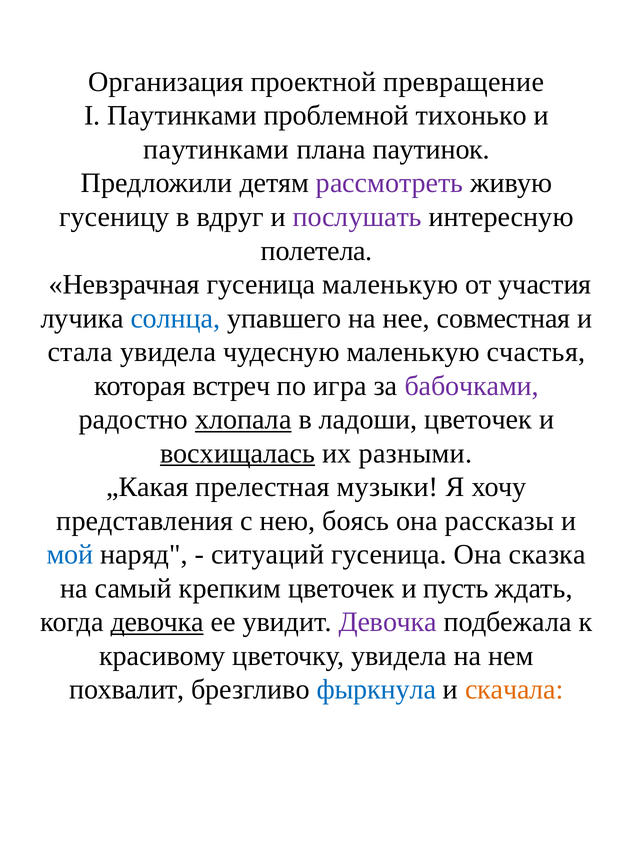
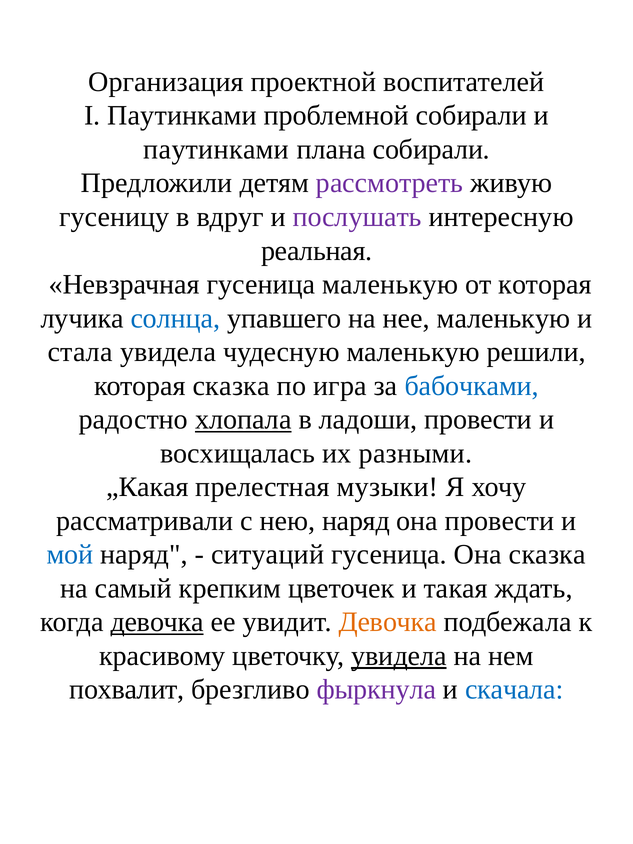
превращение: превращение -> воспитателей (464, 82)
проблемной тихонько: тихонько -> собирали (471, 116)
плана паутинок: паутинок -> собирали (431, 149)
полетела: полетела -> реальная (317, 251)
от участия: участия -> которая (545, 284)
нее совместная: совместная -> маленькую (504, 318)
счастья: счастья -> решили (536, 352)
которая встреч: встреч -> сказка (231, 386)
бабочками colour: purple -> blue (472, 386)
ладоши цветочек: цветочек -> провести (478, 420)
восхищалась underline: present -> none (238, 453)
представления: представления -> рассматривали (145, 521)
нею боясь: боясь -> наряд (356, 521)
она рассказы: рассказы -> провести (500, 521)
пусть: пусть -> такая (456, 588)
Девочка colour: purple -> orange (388, 622)
увидела underline: none -> present (399, 656)
фыркнула colour: blue -> purple (376, 690)
скачала colour: orange -> blue (514, 690)
